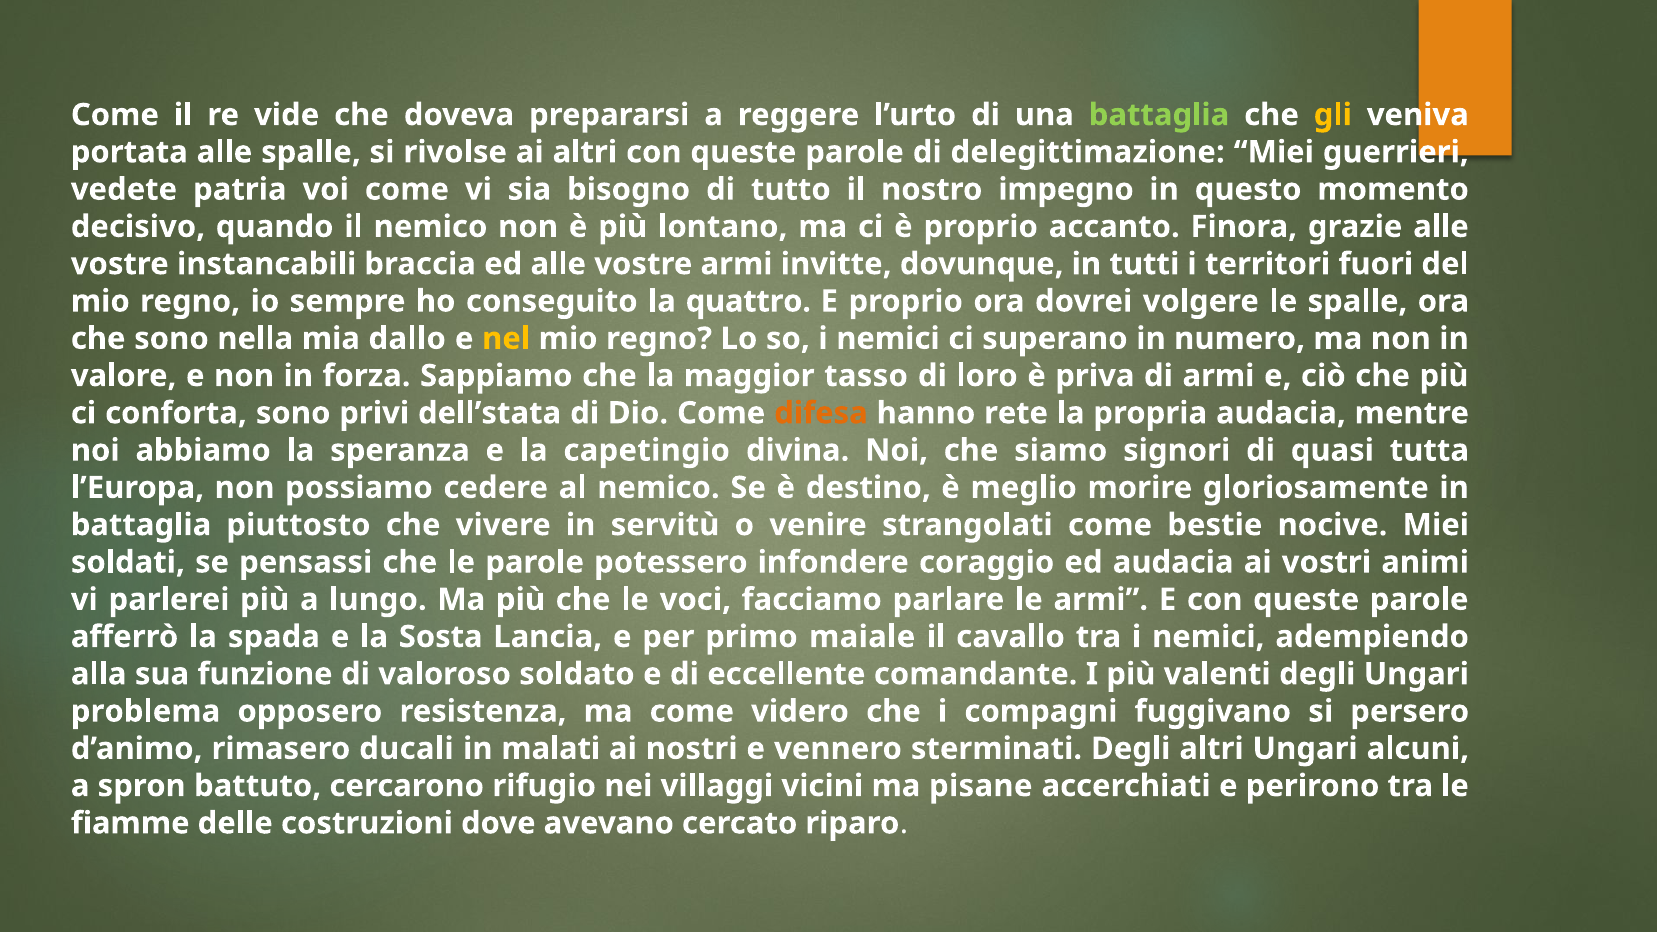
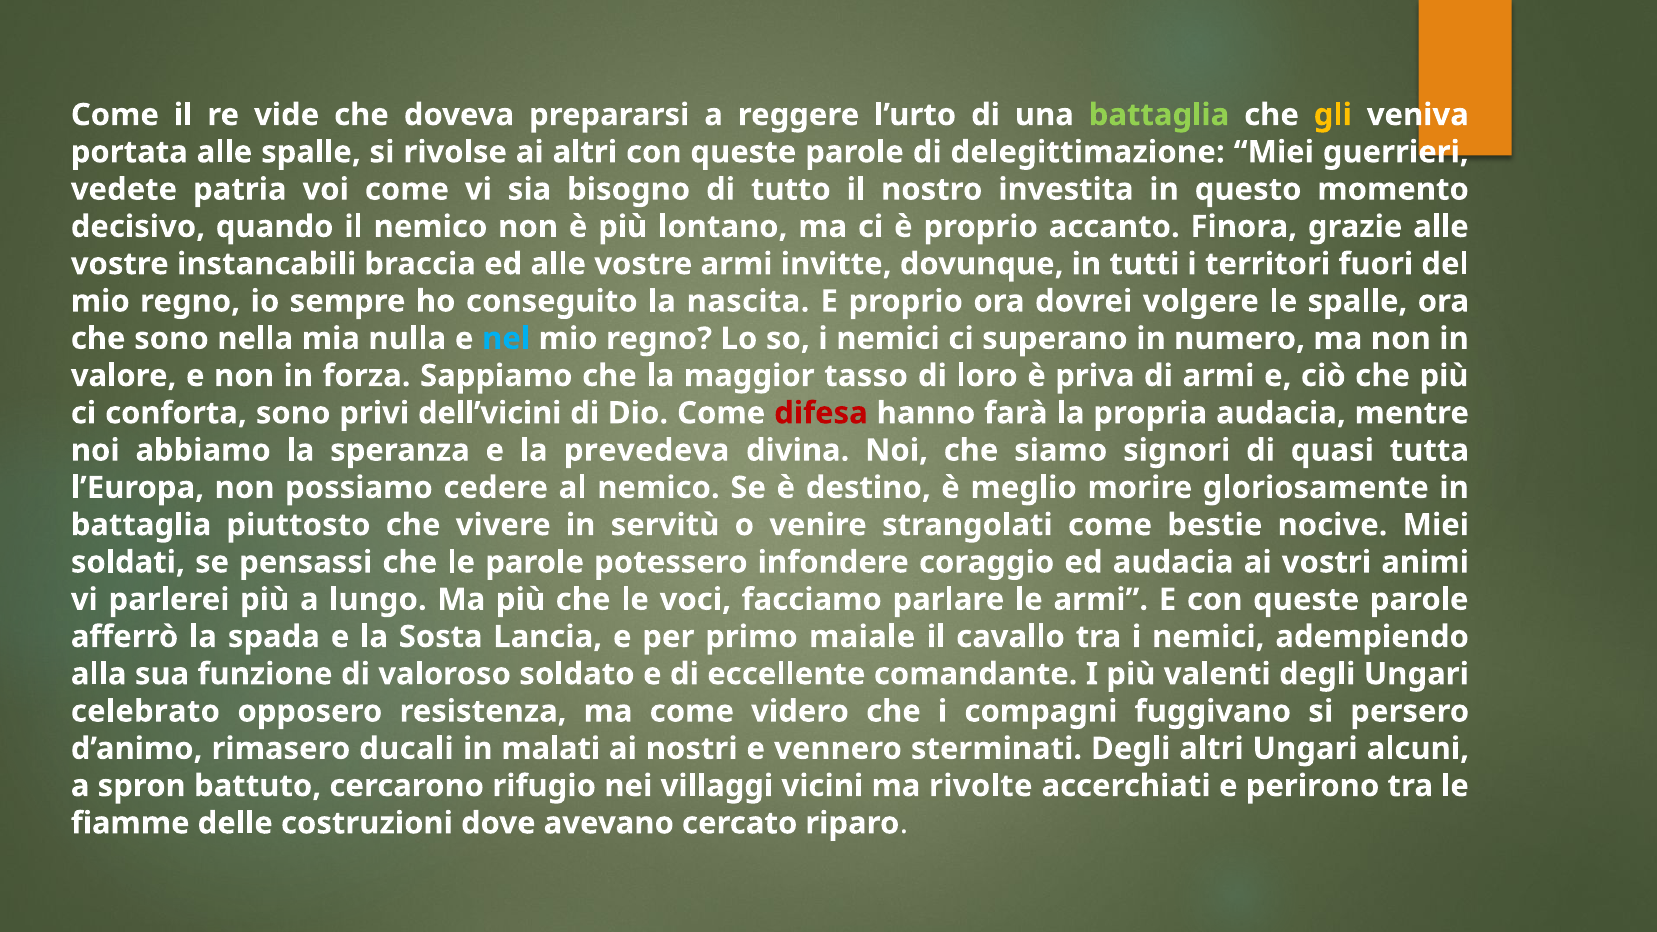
impegno: impegno -> investita (1066, 189)
quattro: quattro -> nascita (748, 301)
dallo: dallo -> nulla (407, 339)
nel colour: yellow -> light blue (506, 339)
dell’stata: dell’stata -> dell’vicini (490, 413)
difesa colour: orange -> red (821, 413)
rete: rete -> farà (1016, 413)
capetingio: capetingio -> prevedeva (647, 450)
problema: problema -> celebrato (145, 711)
pisane: pisane -> rivolte (981, 786)
